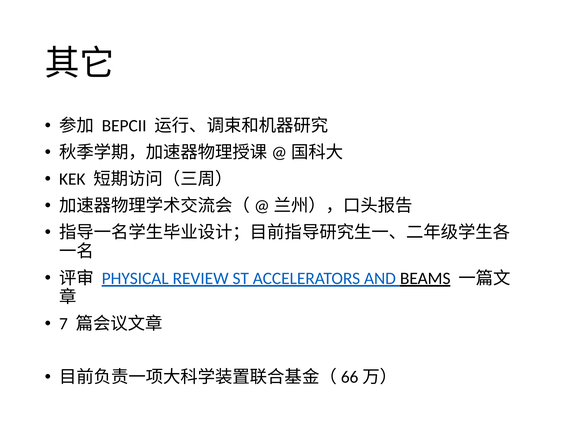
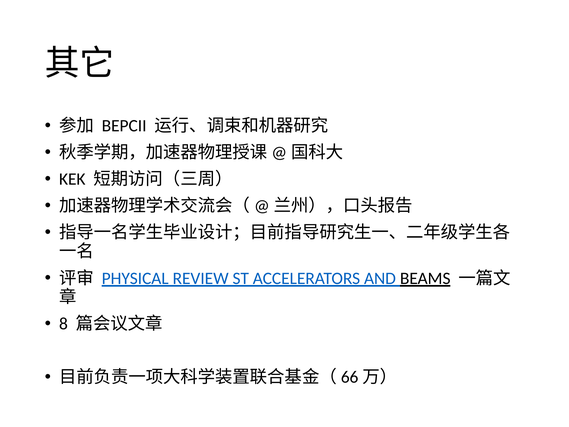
7: 7 -> 8 (63, 324)
